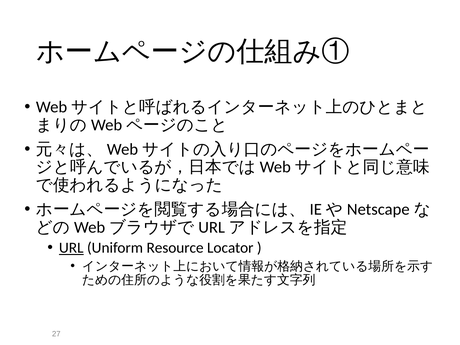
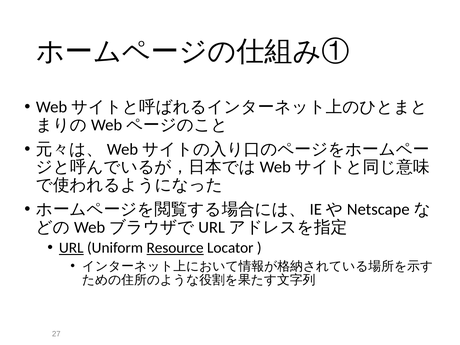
Resource underline: none -> present (175, 248)
